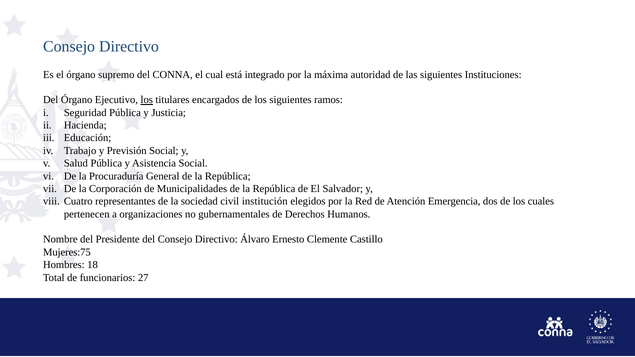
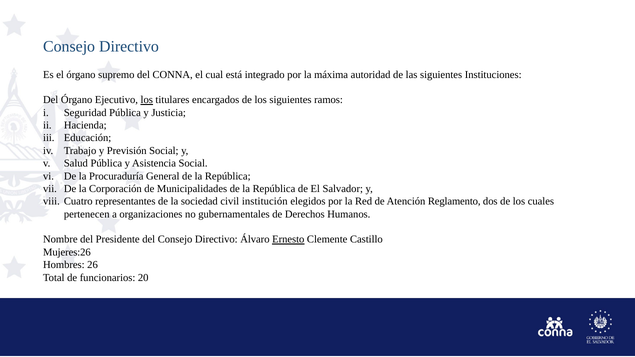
Emergencia: Emergencia -> Reglamento (454, 202)
Ernesto underline: none -> present (288, 240)
Mujeres:75: Mujeres:75 -> Mujeres:26 (67, 252)
18: 18 -> 26 (93, 265)
27: 27 -> 20 (143, 278)
